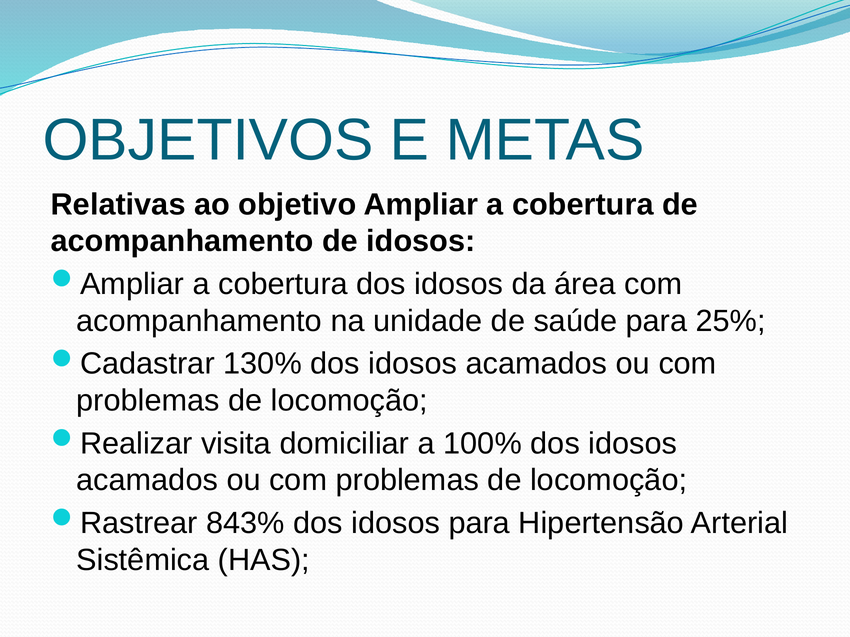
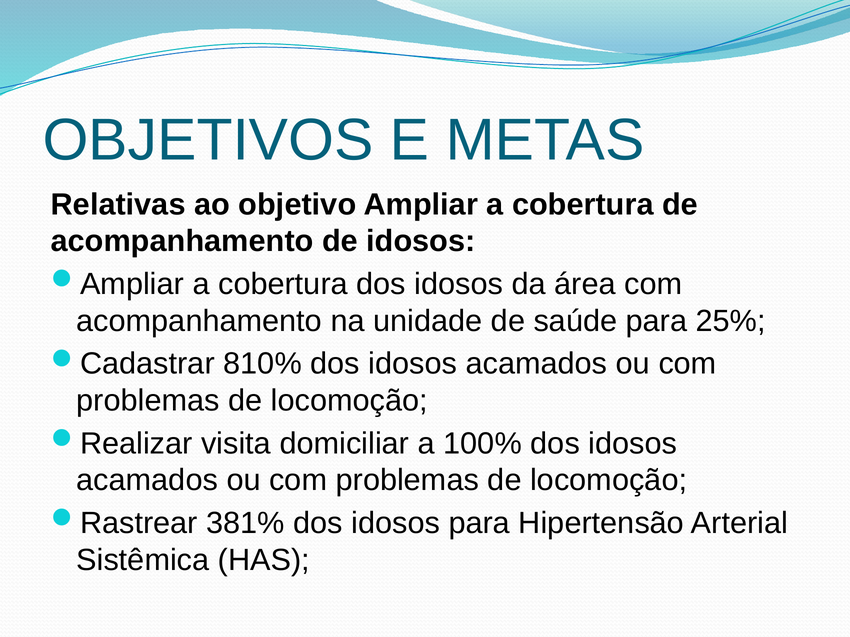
130%: 130% -> 810% (263, 364)
843%: 843% -> 381% (245, 524)
